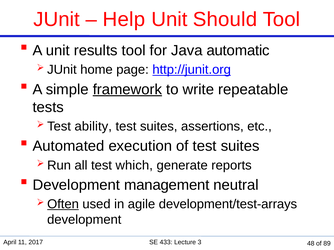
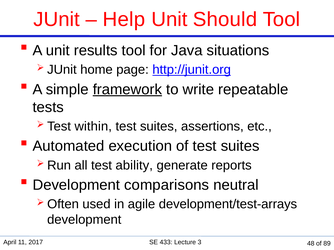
automatic: automatic -> situations (238, 51)
ability: ability -> within (93, 127)
which: which -> ability (134, 166)
management: management -> comparisons (167, 185)
Often underline: present -> none (63, 205)
